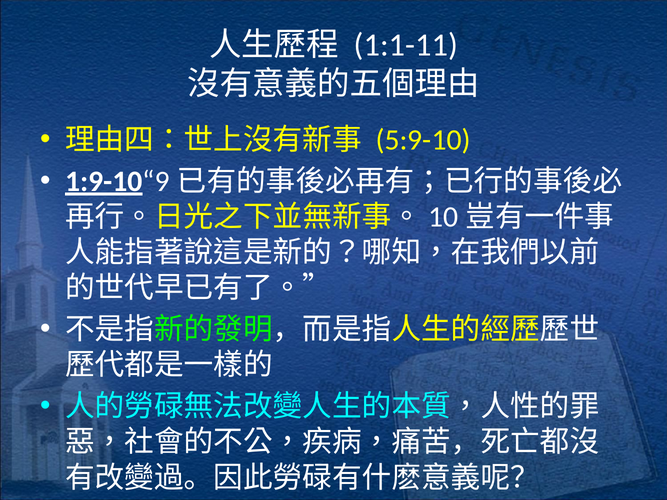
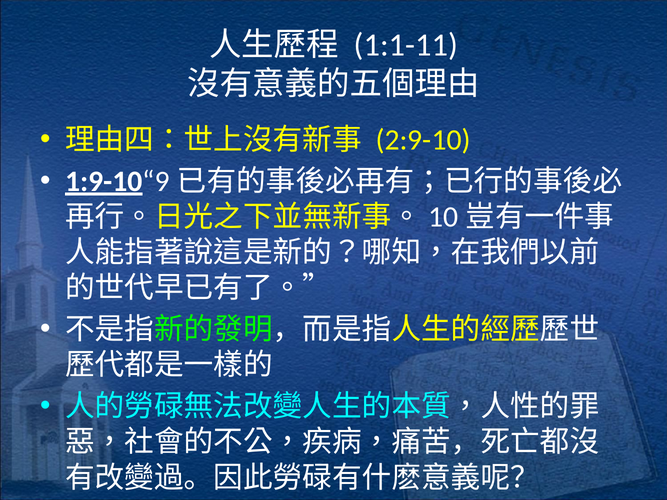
5:9-10: 5:9-10 -> 2:9-10 (423, 140)
